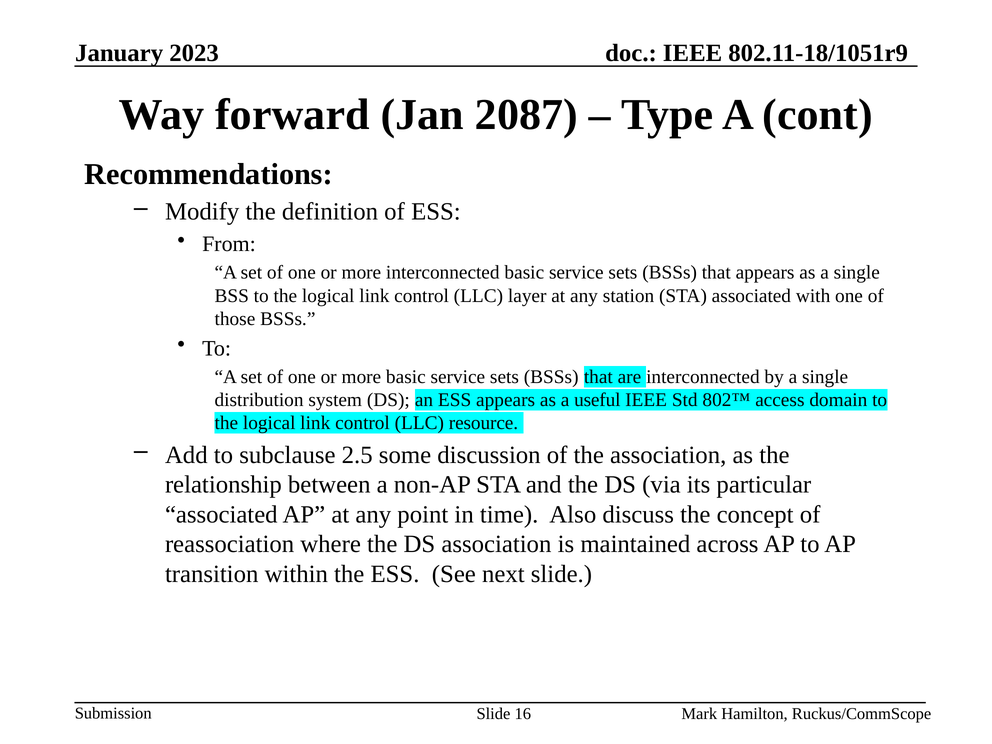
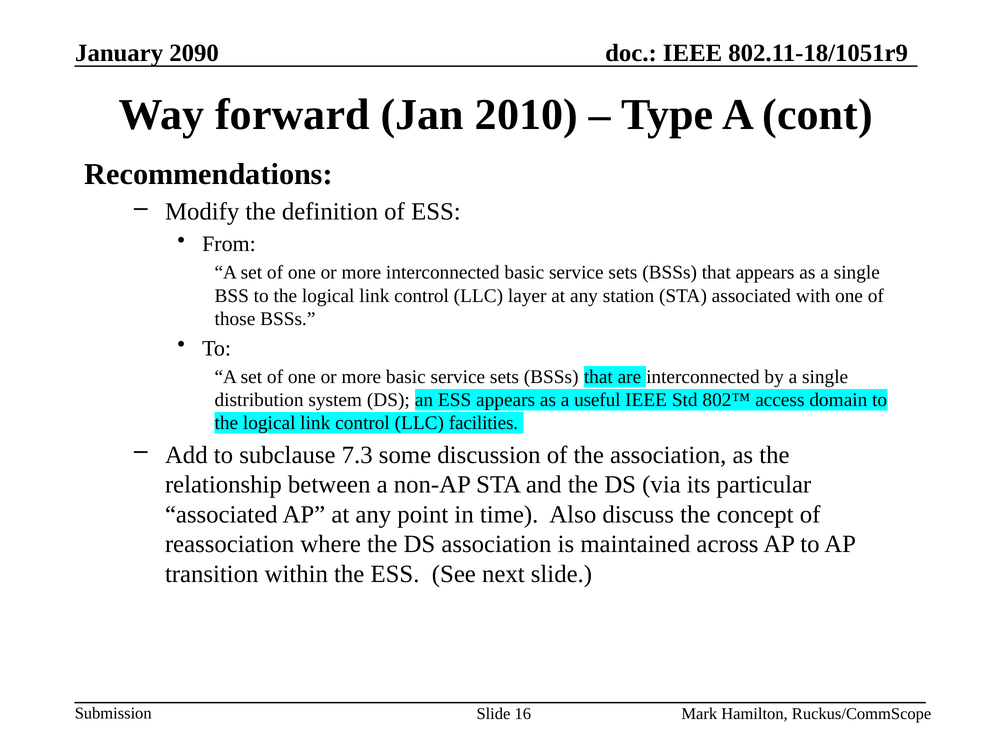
2023: 2023 -> 2090 (194, 53)
2087: 2087 -> 2010 (526, 115)
resource: resource -> facilities (483, 423)
2.5: 2.5 -> 7.3 (357, 455)
